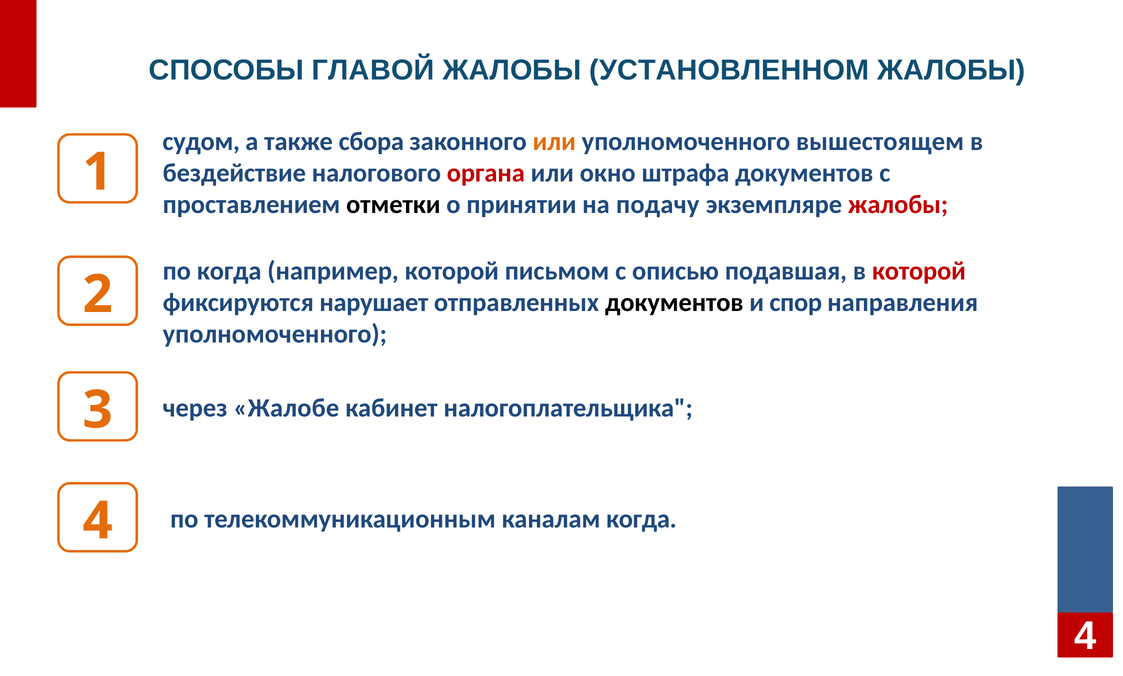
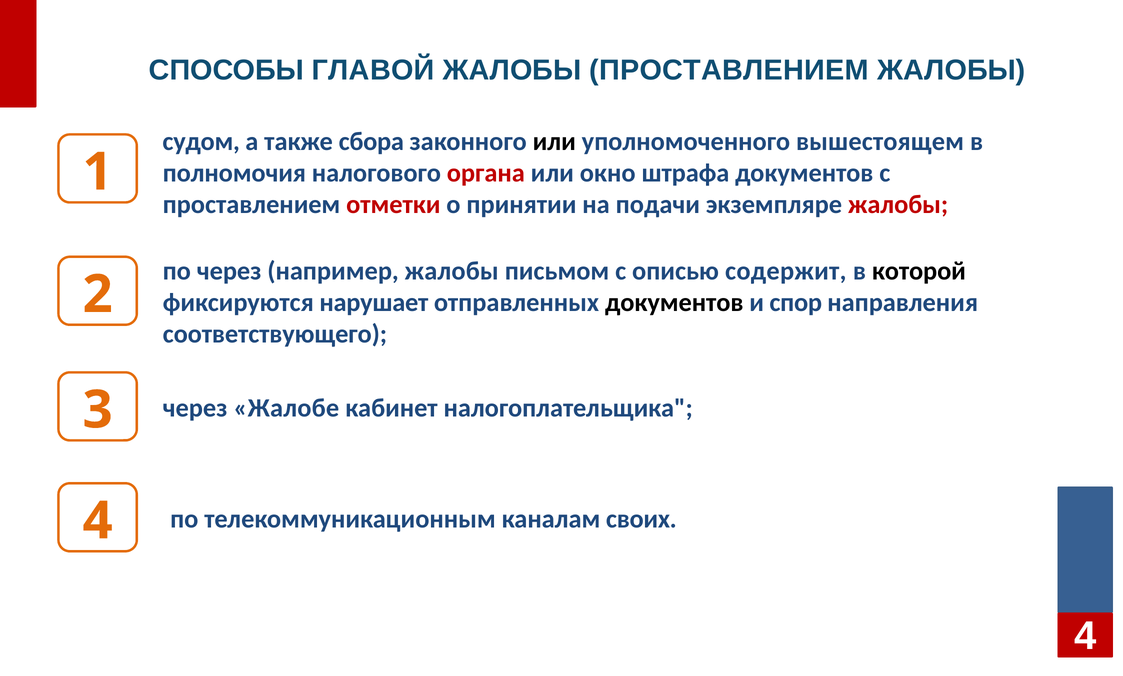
ЖАЛОБЫ УСТАНОВЛЕННОМ: УСТАНОВЛЕННОМ -> ПРОСТАВЛЕНИЕМ (729, 70)
или colour: orange -> black (554, 141)
бездействие: бездействие -> полномочия (234, 173)
отметки colour: black -> red (393, 205)
подачу: подачу -> подачи (658, 205)
по когда: когда -> через (229, 271)
например которой: которой -> жалобы (452, 271)
подавшая: подавшая -> содержит (786, 271)
которой colour: red -> black (919, 271)
уполномоченного: уполномоченного -> соответствующего (275, 334)
каналам когда: когда -> своих (641, 519)
